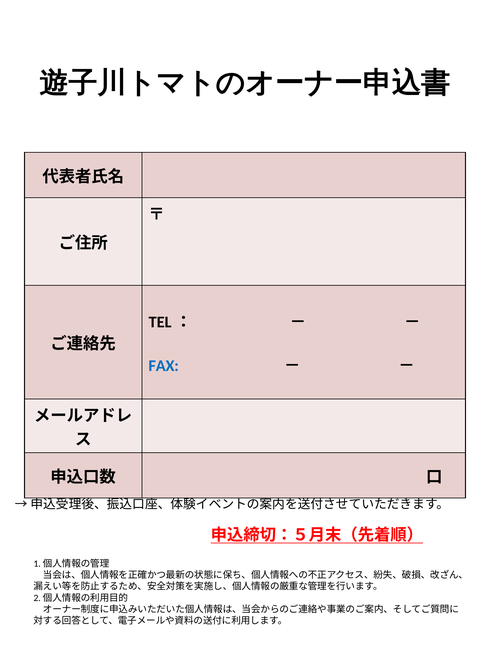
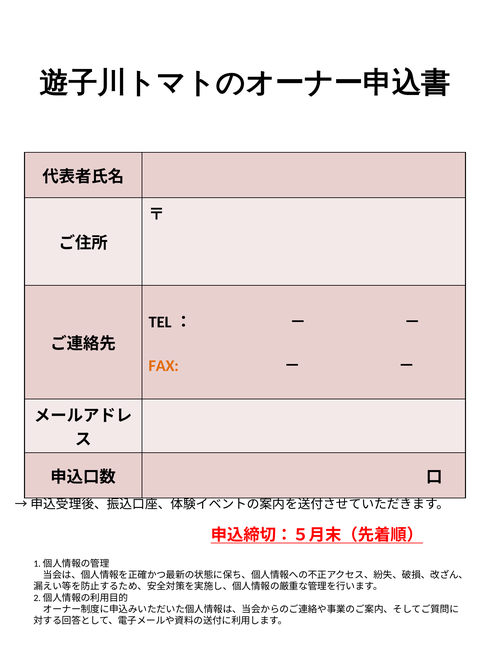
FAX colour: blue -> orange (164, 366)
